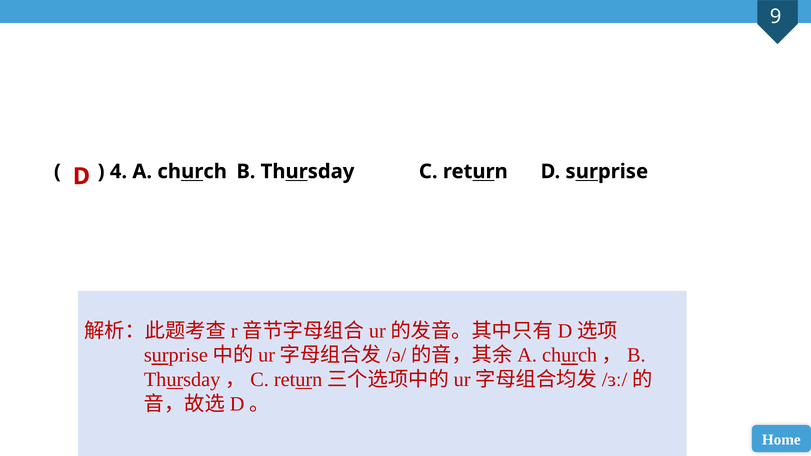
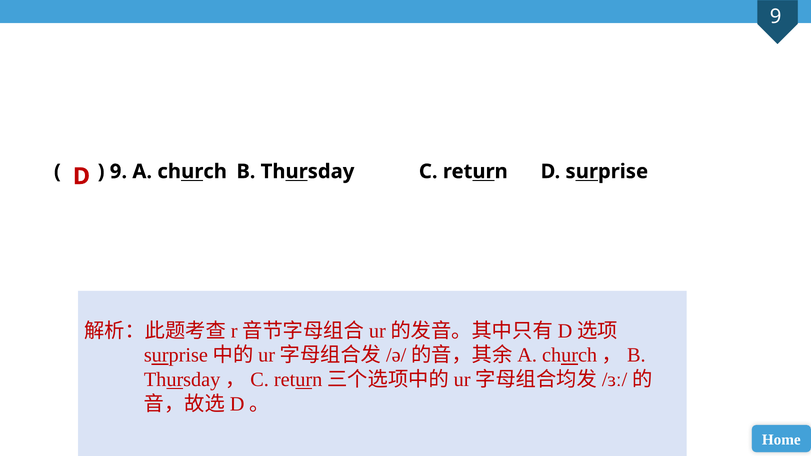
4: 4 -> 9 (118, 172)
